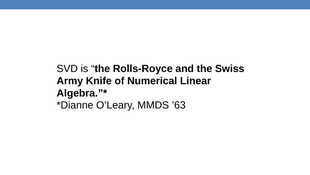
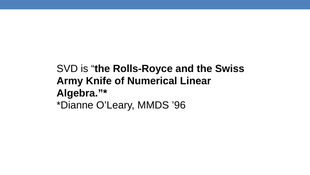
’63: ’63 -> ’96 (179, 105)
